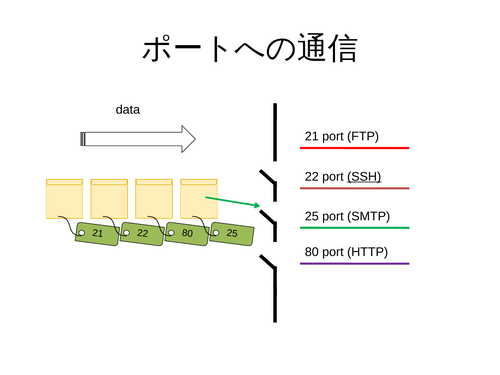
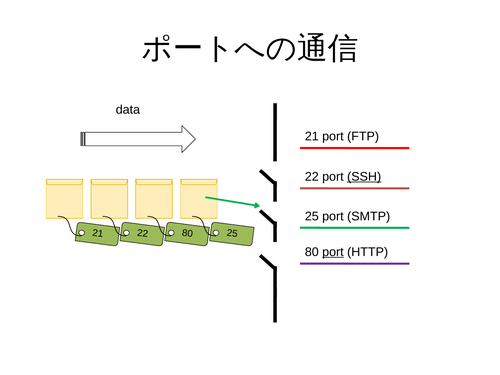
port underline: none -> present (333, 252)
